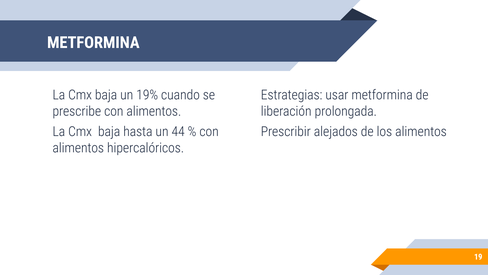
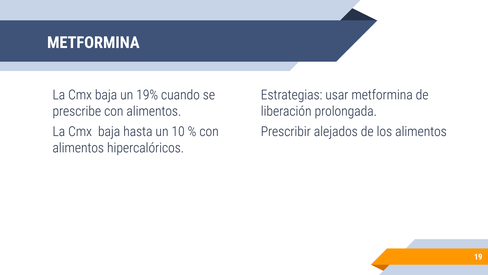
44: 44 -> 10 (178, 131)
